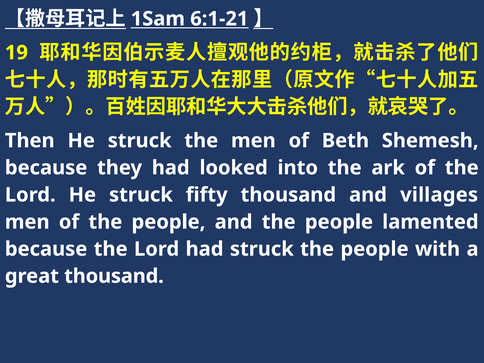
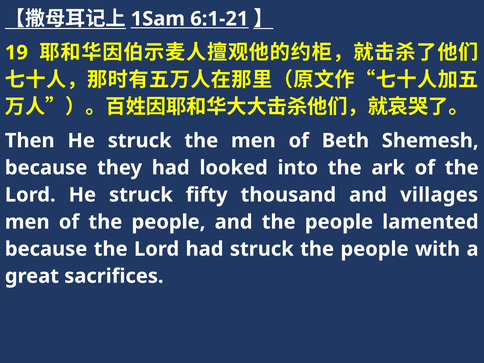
great thousand: thousand -> sacrifices (114, 276)
